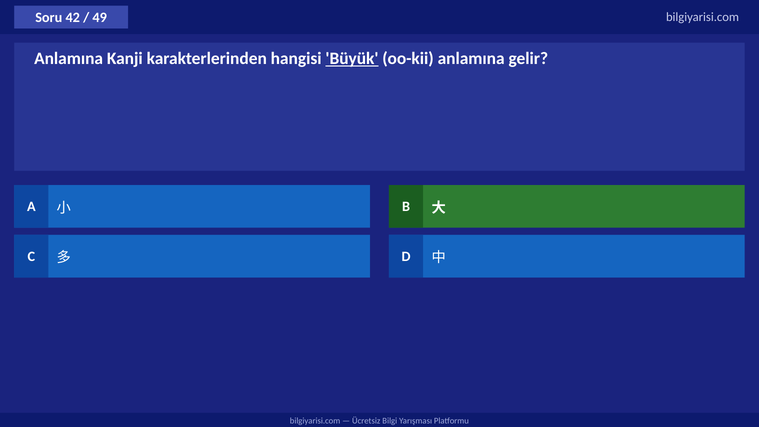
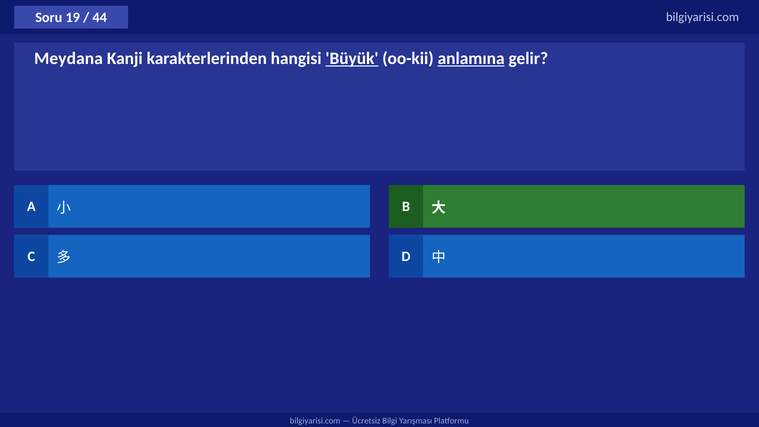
42: 42 -> 19 (73, 17)
49: 49 -> 44 (100, 17)
Anlamına: Anlamına -> Meydana (69, 58)
anlamına underline: none -> present (471, 58)
